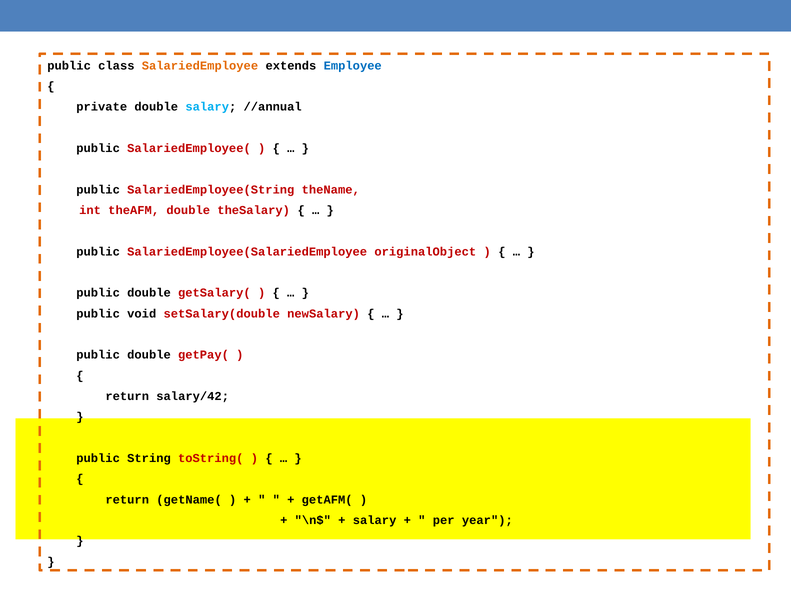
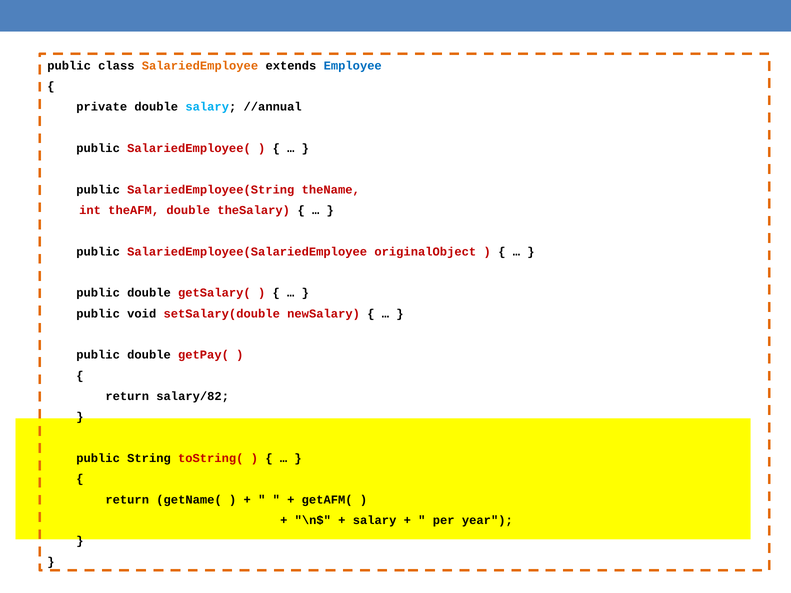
salary/42: salary/42 -> salary/82 (193, 396)
